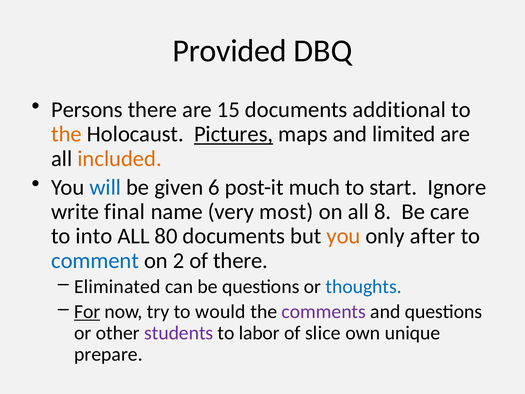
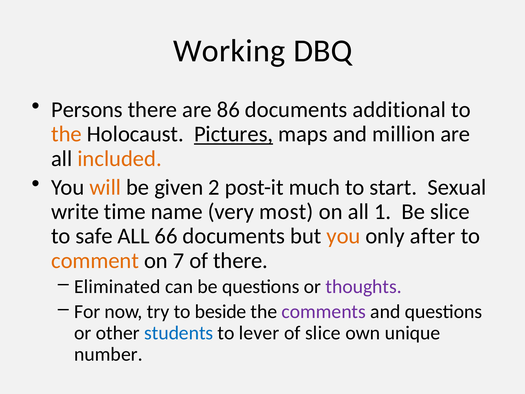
Provided: Provided -> Working (229, 51)
15: 15 -> 86 (228, 110)
limited: limited -> million (404, 134)
will colour: blue -> orange (105, 187)
6: 6 -> 2 (214, 187)
Ignore: Ignore -> Sexual (457, 187)
final: final -> time (125, 212)
8: 8 -> 1 (383, 212)
Be care: care -> slice (450, 212)
into: into -> safe (94, 236)
80: 80 -> 66 (166, 236)
comment colour: blue -> orange (95, 260)
2: 2 -> 7 (179, 260)
thoughts colour: blue -> purple (364, 287)
For underline: present -> none (87, 312)
would: would -> beside (221, 312)
students colour: purple -> blue (179, 333)
labor: labor -> lever (259, 333)
prepare: prepare -> number (108, 354)
